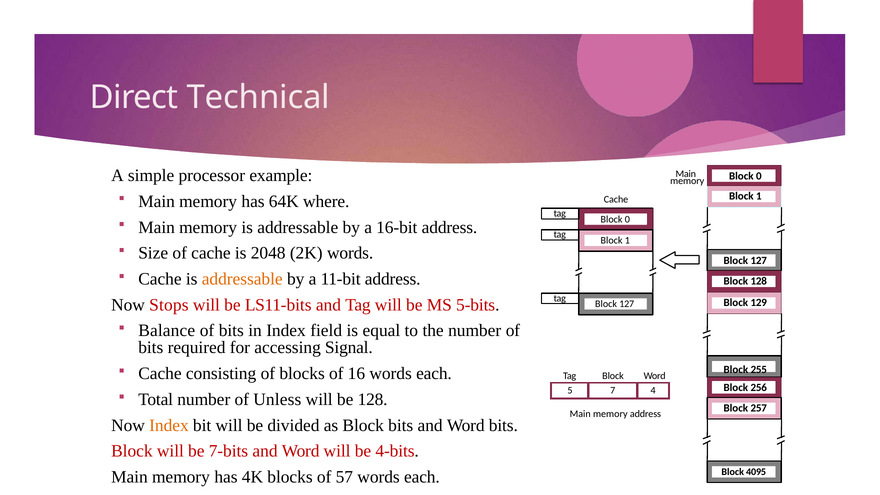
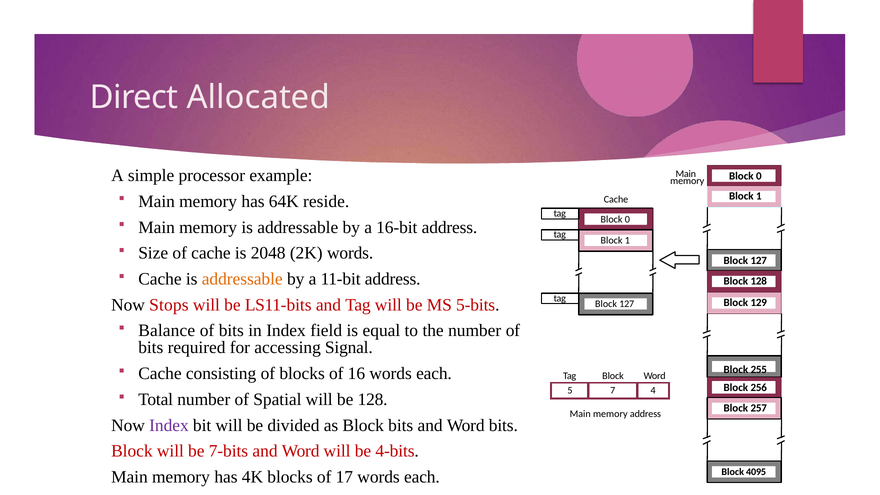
Technical: Technical -> Allocated (258, 97)
where: where -> reside (326, 201)
Unless: Unless -> Spatial (277, 399)
Index colour: orange -> purple (169, 425)
57: 57 -> 17 (344, 477)
